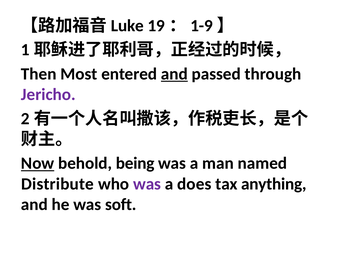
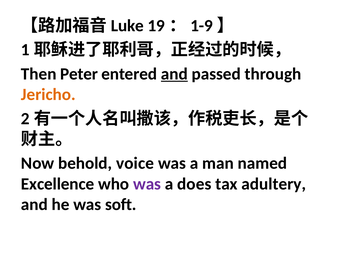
Most: Most -> Peter (79, 74)
Jericho colour: purple -> orange (48, 95)
Now underline: present -> none (38, 163)
being: being -> voice (135, 163)
Distribute: Distribute -> Excellence (58, 184)
anything: anything -> adultery (274, 184)
